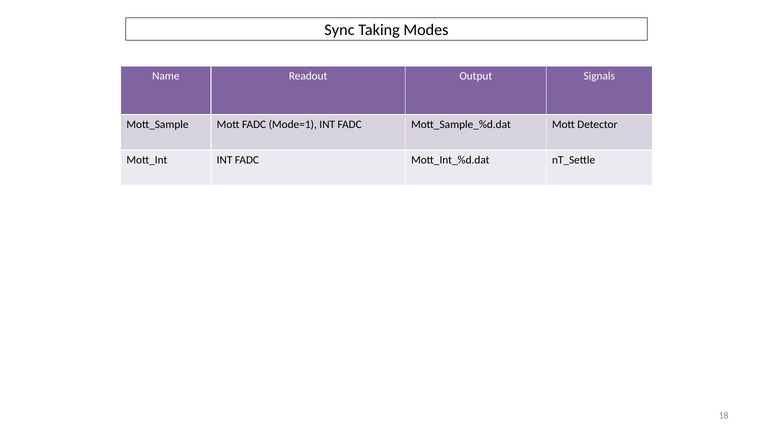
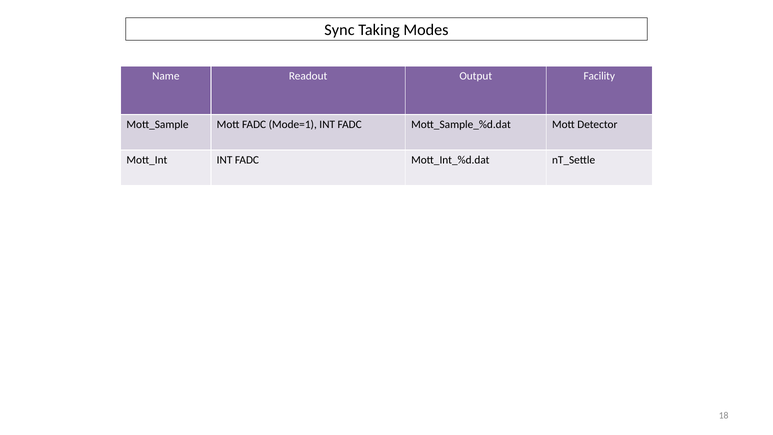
Signals: Signals -> Facility (599, 76)
